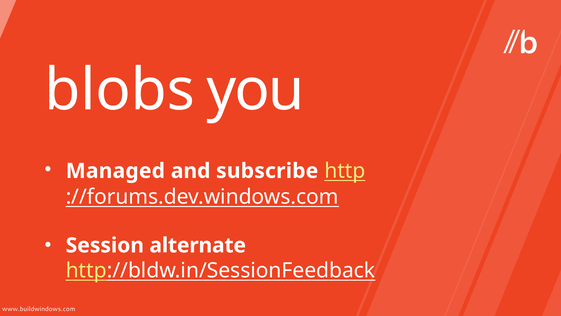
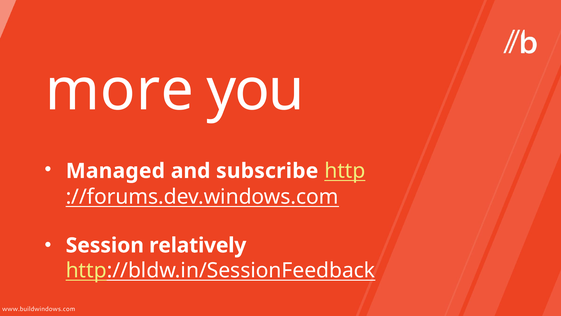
blobs: blobs -> more (119, 90)
alternate: alternate -> relatively (198, 245)
